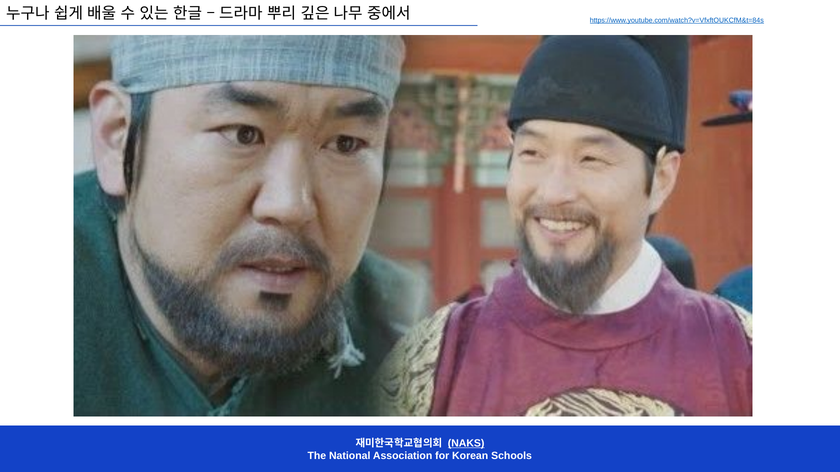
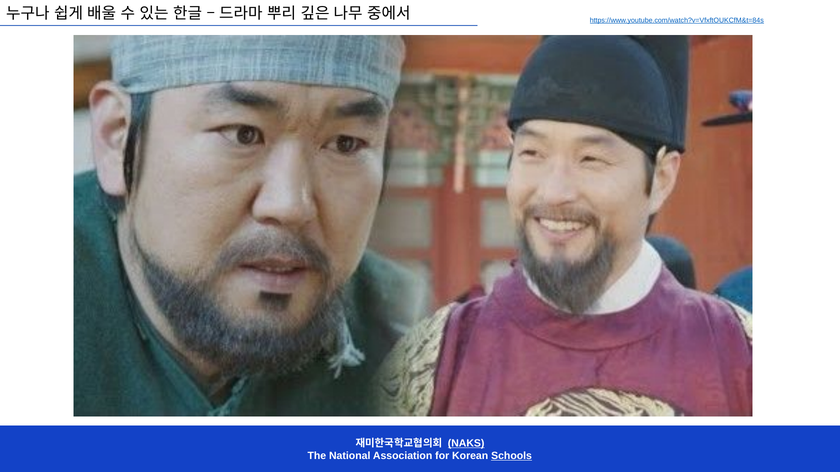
Schools underline: none -> present (512, 456)
